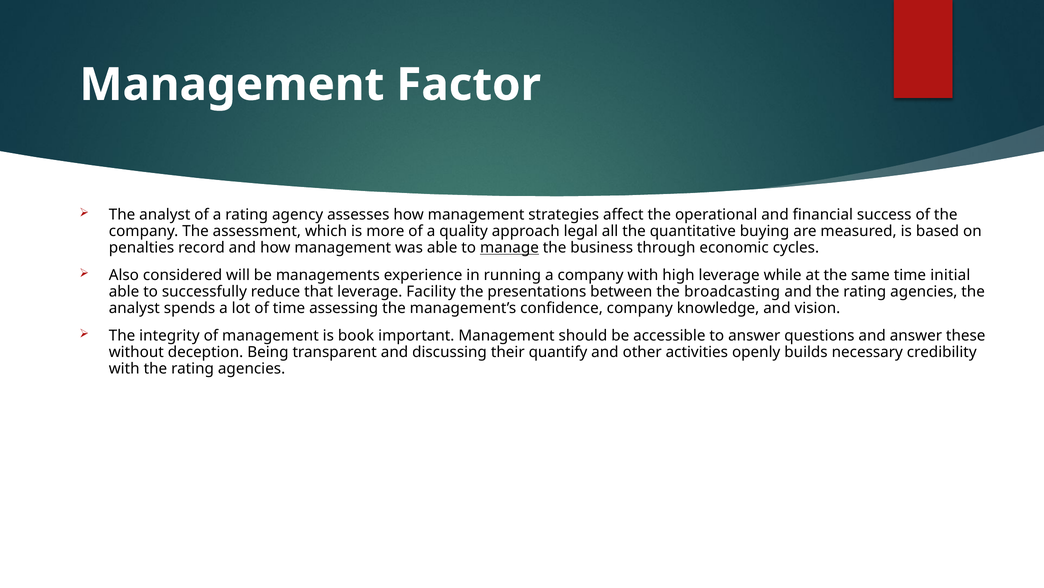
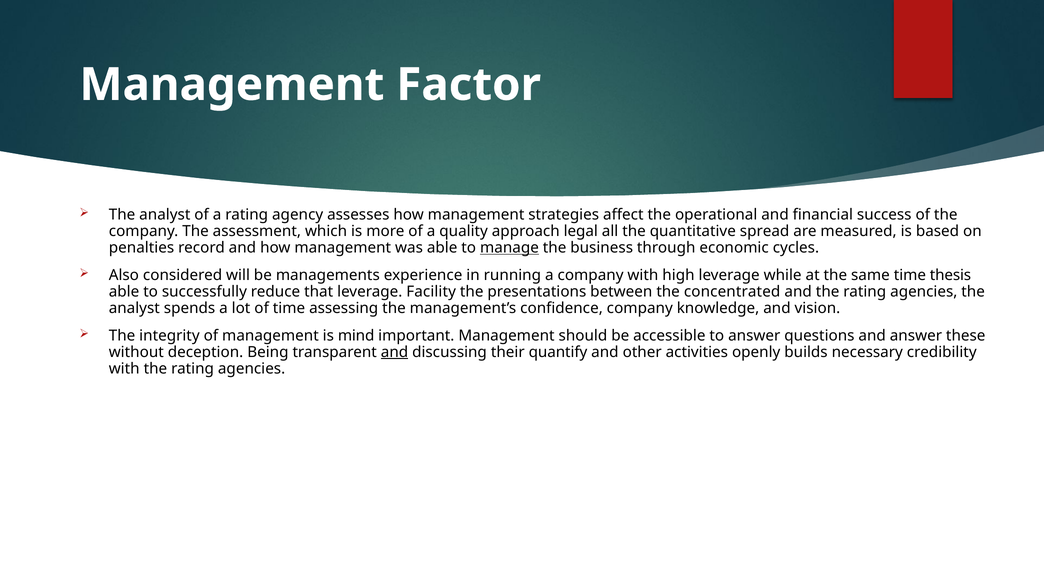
buying: buying -> spread (765, 231)
initial: initial -> thesis (950, 275)
broadcasting: broadcasting -> concentrated (732, 291)
book: book -> mind (356, 335)
and underline: none -> present (395, 352)
